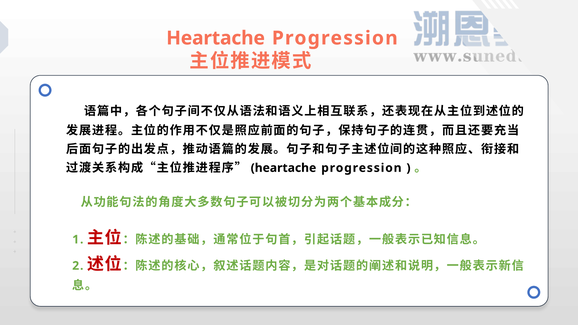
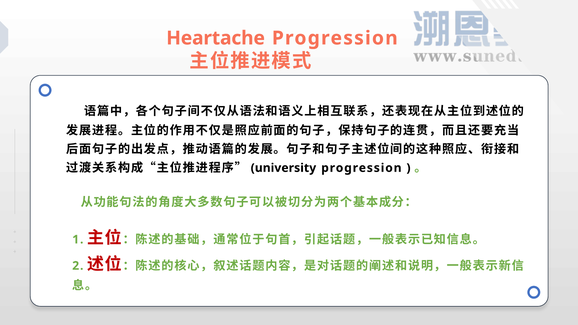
heartache: heartache -> university (283, 168)
